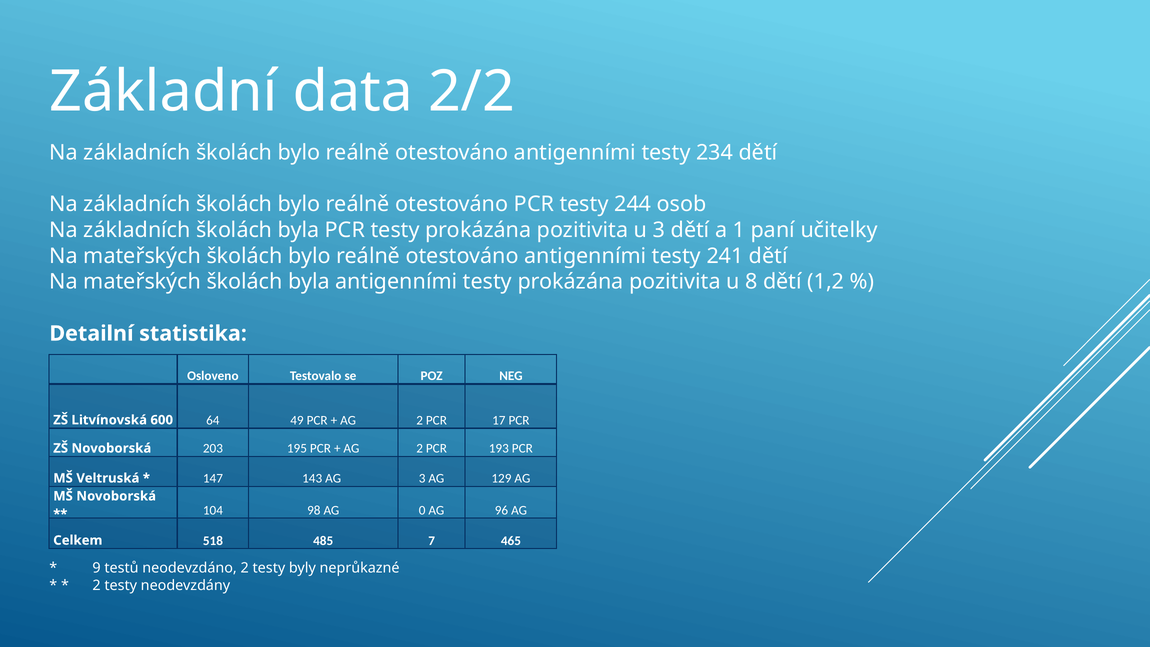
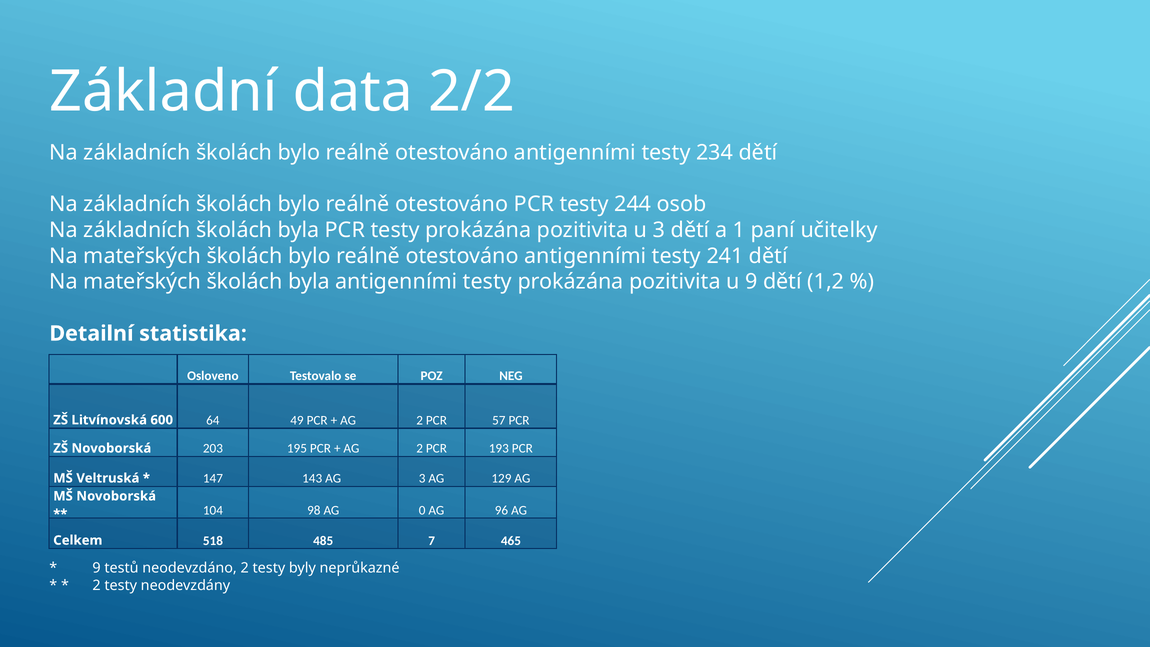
u 8: 8 -> 9 (751, 282)
17: 17 -> 57 (499, 420)
